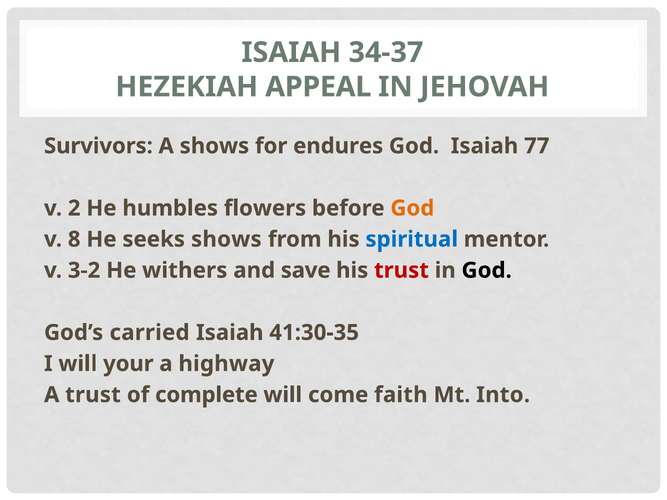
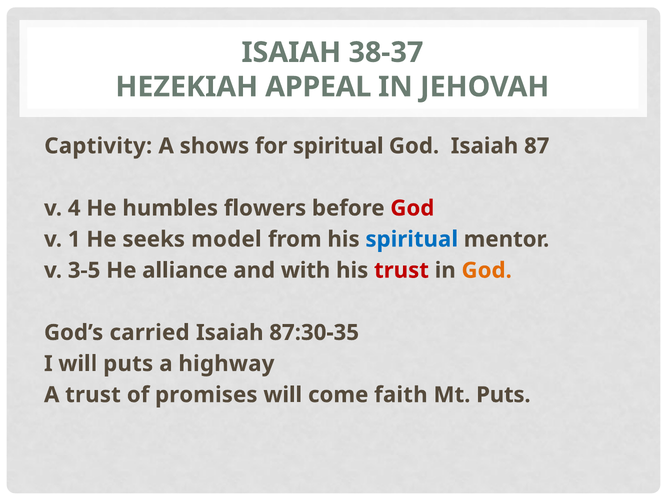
34-37: 34-37 -> 38-37 (386, 52)
Survivors: Survivors -> Captivity (98, 146)
for endures: endures -> spiritual (338, 146)
77: 77 -> 87 (537, 146)
2: 2 -> 4 (74, 208)
God colour: orange -> red (412, 208)
8: 8 -> 1 (74, 239)
seeks shows: shows -> model (226, 239)
3-2: 3-2 -> 3-5 (84, 271)
withers: withers -> alliance (185, 271)
save: save -> with (306, 271)
God colour: black -> orange (487, 271)
41:30-35: 41:30-35 -> 87:30-35 (314, 333)
will your: your -> puts (128, 364)
complete: complete -> promises (206, 395)
Mt Into: Into -> Puts (503, 395)
